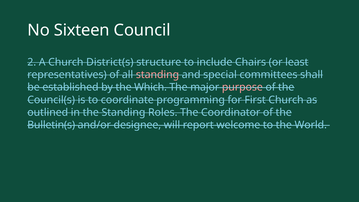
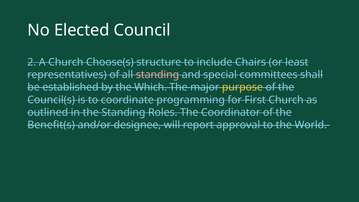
Sixteen: Sixteen -> Elected (82, 30)
District(s: District(s -> Choose(s (110, 62)
purpose colour: pink -> yellow (242, 87)
Bulletin(s: Bulletin(s -> Benefit(s (51, 125)
welcome: welcome -> approval (238, 125)
